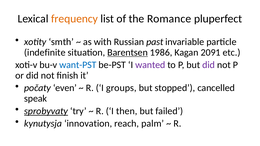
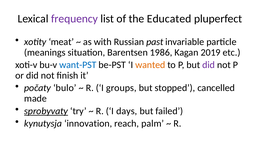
frequency colour: orange -> purple (75, 19)
Romance: Romance -> Educated (169, 19)
smth: smth -> meat (61, 42)
indefinite: indefinite -> meanings (45, 52)
Barentsen underline: present -> none (128, 52)
2091: 2091 -> 2019 (211, 52)
wanted colour: purple -> orange (150, 65)
even: even -> bulo (65, 88)
speak: speak -> made (35, 99)
then: then -> days (127, 111)
